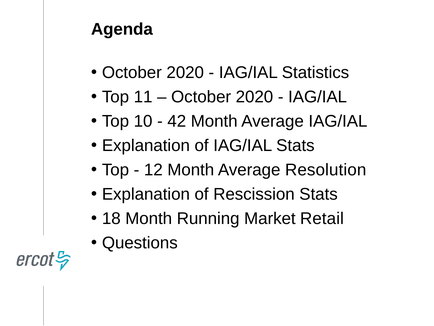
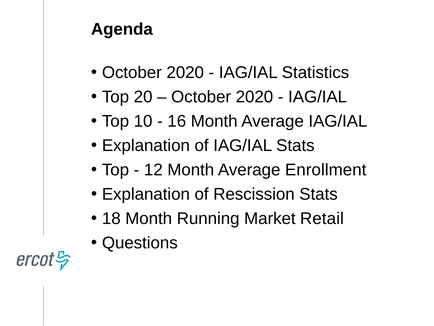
11: 11 -> 20 (143, 97)
42: 42 -> 16 (177, 121)
Resolution: Resolution -> Enrollment (326, 170)
